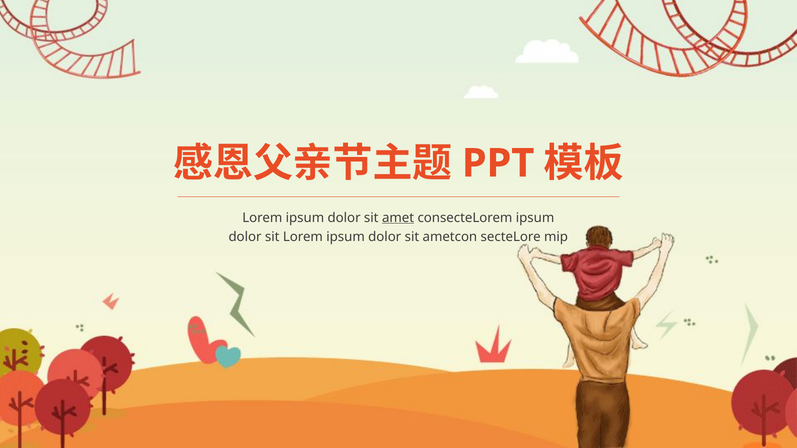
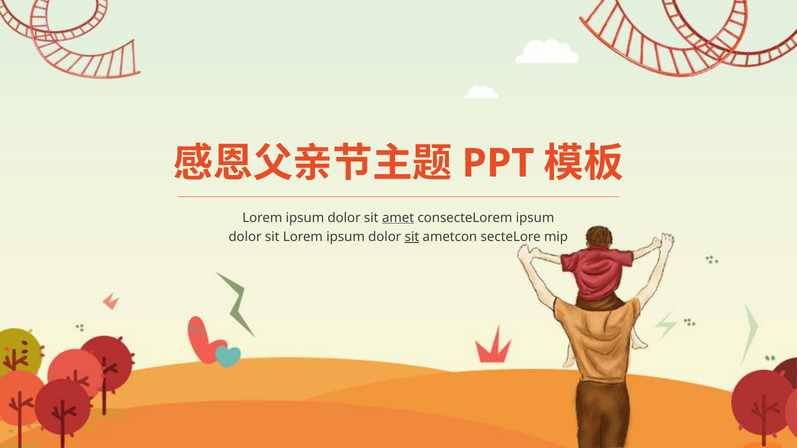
sit underline: none -> present (412, 237)
